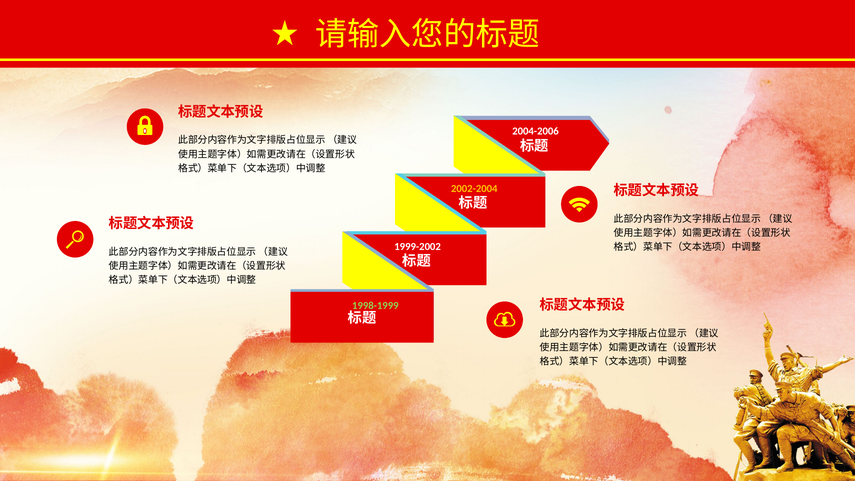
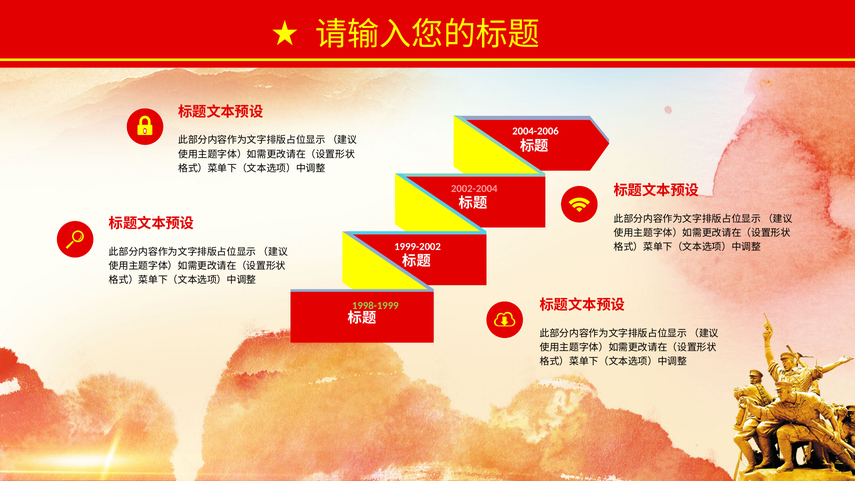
2002-2004 colour: yellow -> pink (474, 189)
